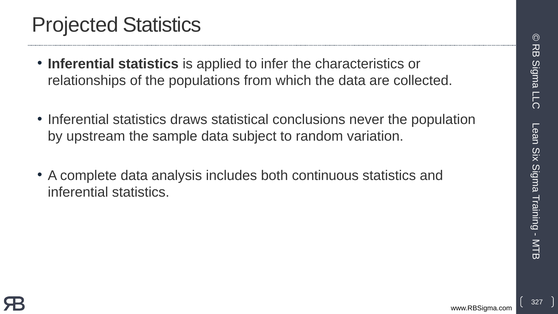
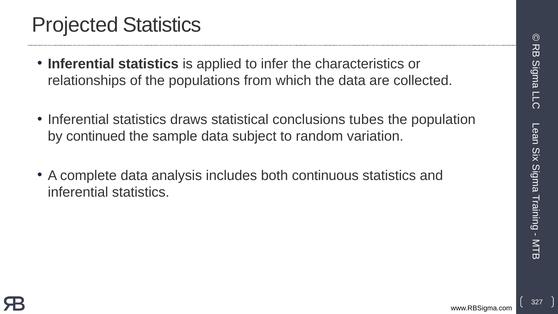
never: never -> tubes (367, 120)
upstream: upstream -> continued (96, 136)
